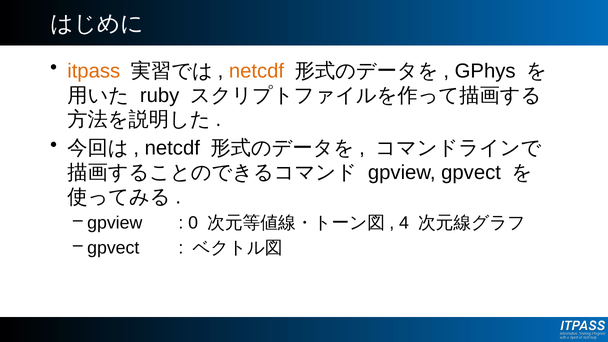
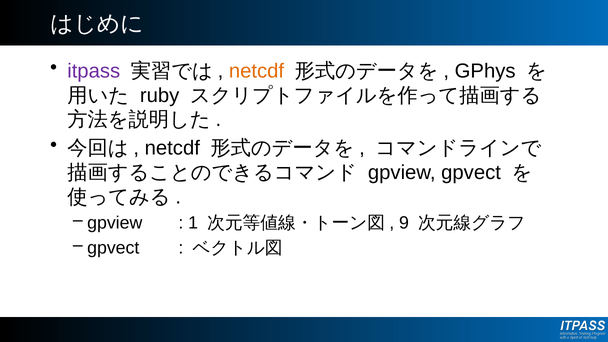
itpass colour: orange -> purple (94, 71)
0: 0 -> 1 (193, 223)
4: 4 -> 9 (404, 223)
